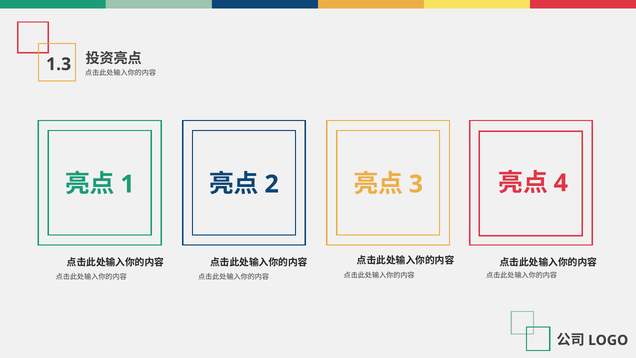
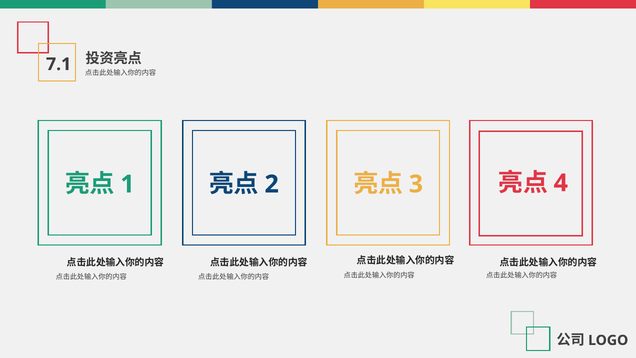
1.3: 1.3 -> 7.1 (59, 64)
